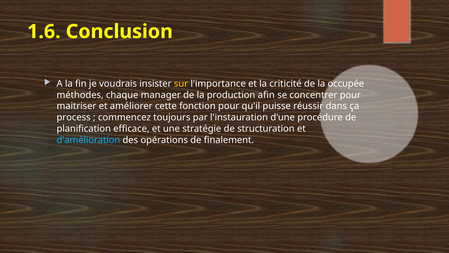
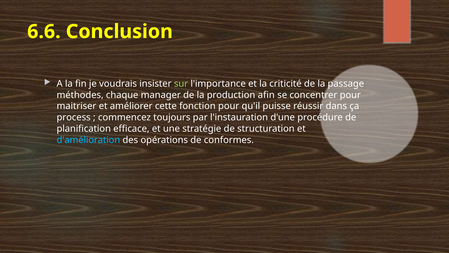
1.6: 1.6 -> 6.6 (44, 32)
sur colour: yellow -> light green (181, 84)
occupée: occupée -> passage (346, 84)
finalement: finalement -> conformes (229, 140)
